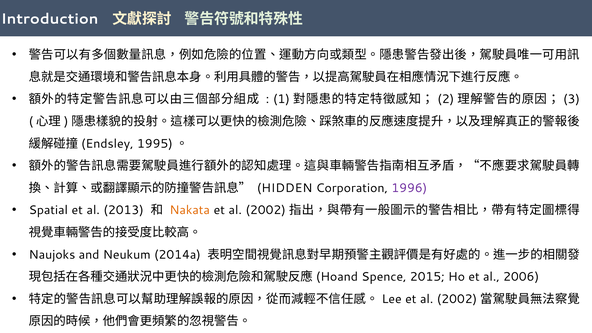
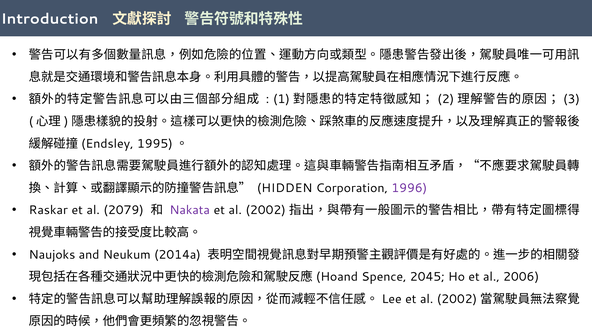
Spatial: Spatial -> Raskar (48, 210)
2013: 2013 -> 2079 (124, 210)
Nakata colour: orange -> purple (190, 210)
2015: 2015 -> 2045 (427, 277)
